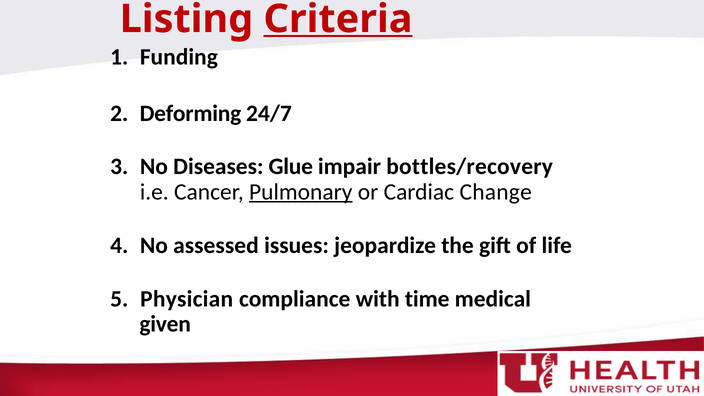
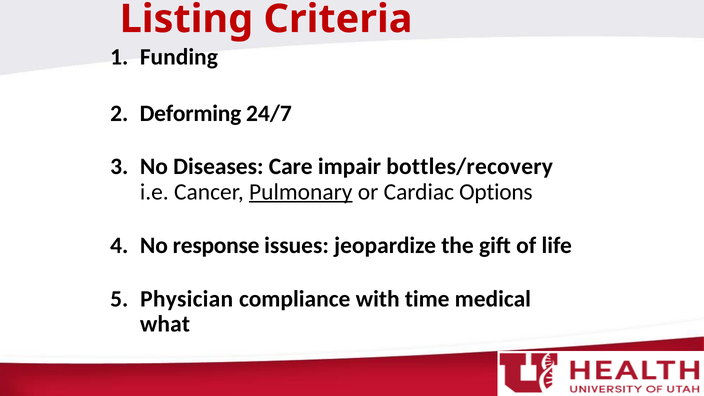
Criteria underline: present -> none (338, 19)
Glue: Glue -> Care (291, 166)
Change: Change -> Options (496, 192)
assessed: assessed -> response (216, 246)
given: given -> what (165, 324)
